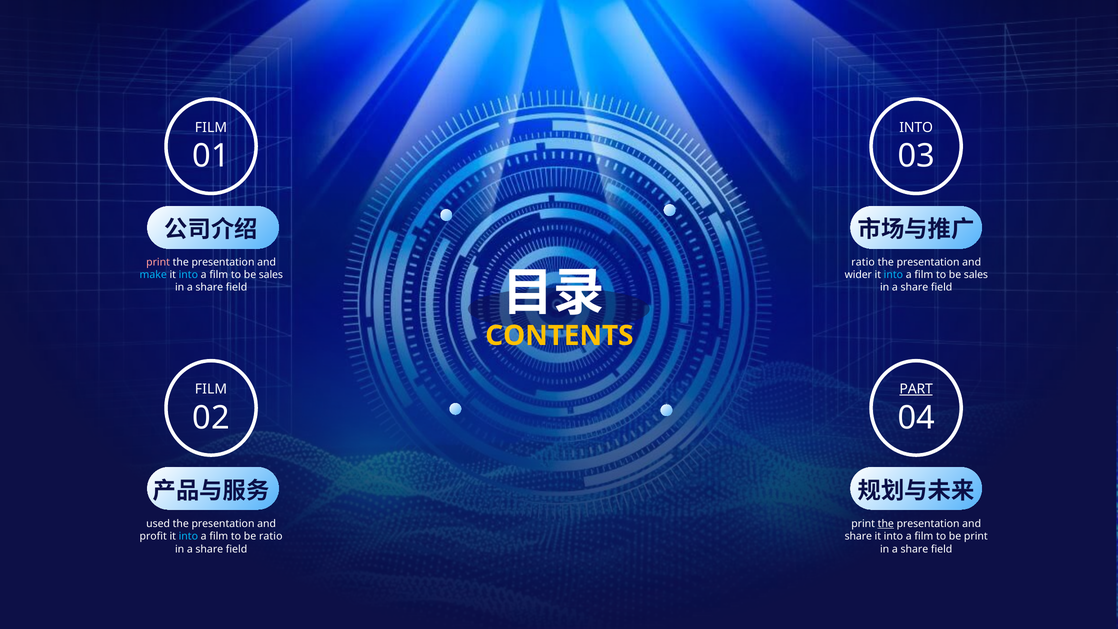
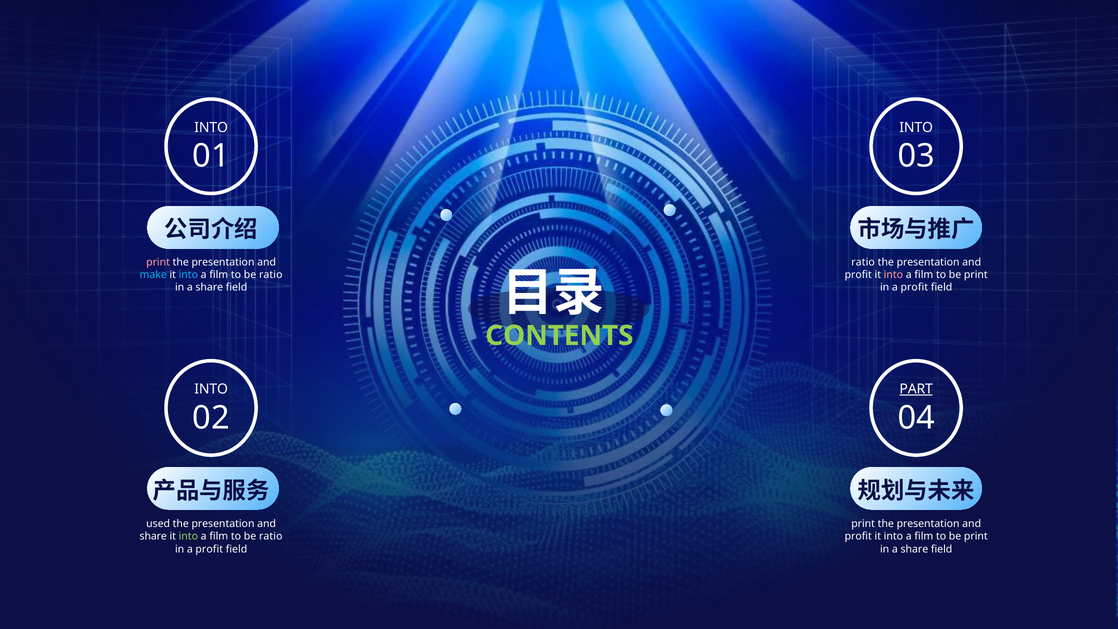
FILM: FILM -> INTO (211, 127)
sales: sales -> ratio (271, 275)
wider: wider -> profit (858, 275)
into colour: light blue -> pink (893, 275)
sales: sales -> print (976, 275)
share: share -> profit (914, 287)
CONTENTS colour: yellow -> light green (559, 336)
FILM: FILM -> INTO (211, 389)
the underline: present -> none (886, 524)
profit: profit -> share (153, 536)
into colour: light blue -> light green (188, 536)
share: share -> profit (858, 536)
share: share -> profit (209, 549)
